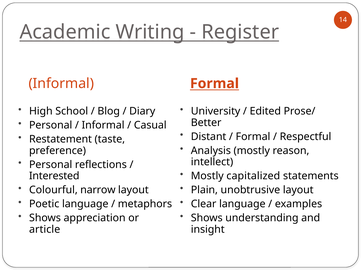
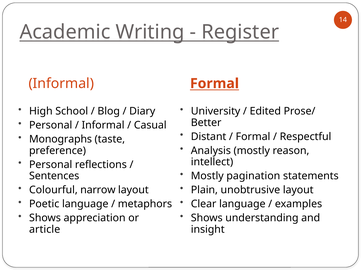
Restatement: Restatement -> Monographs (61, 139)
capitalized: capitalized -> pagination (253, 176)
Interested: Interested -> Sentences (54, 176)
